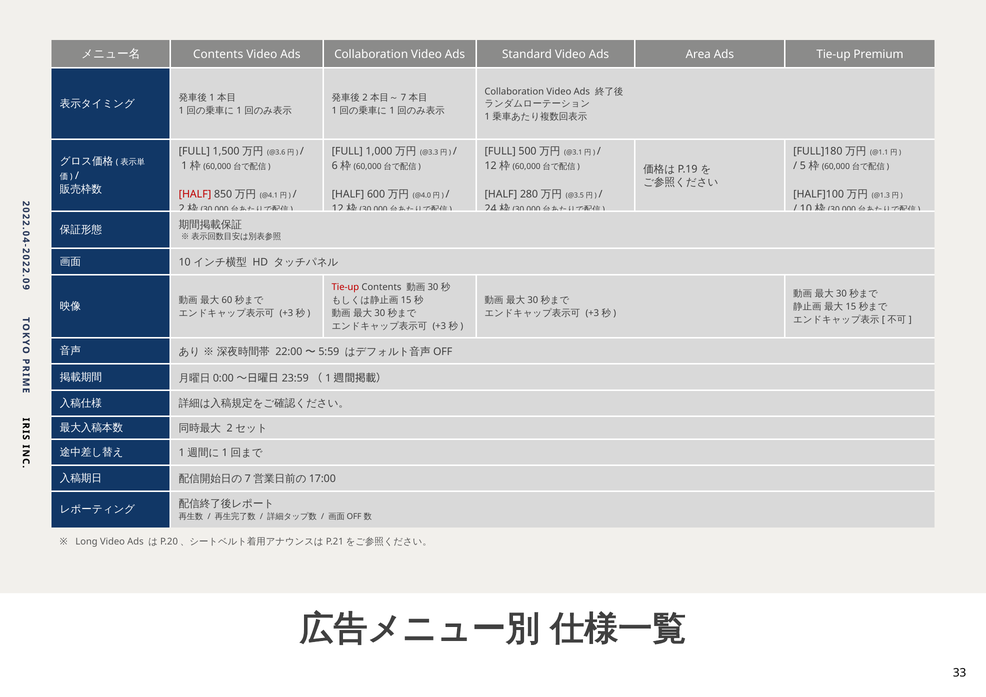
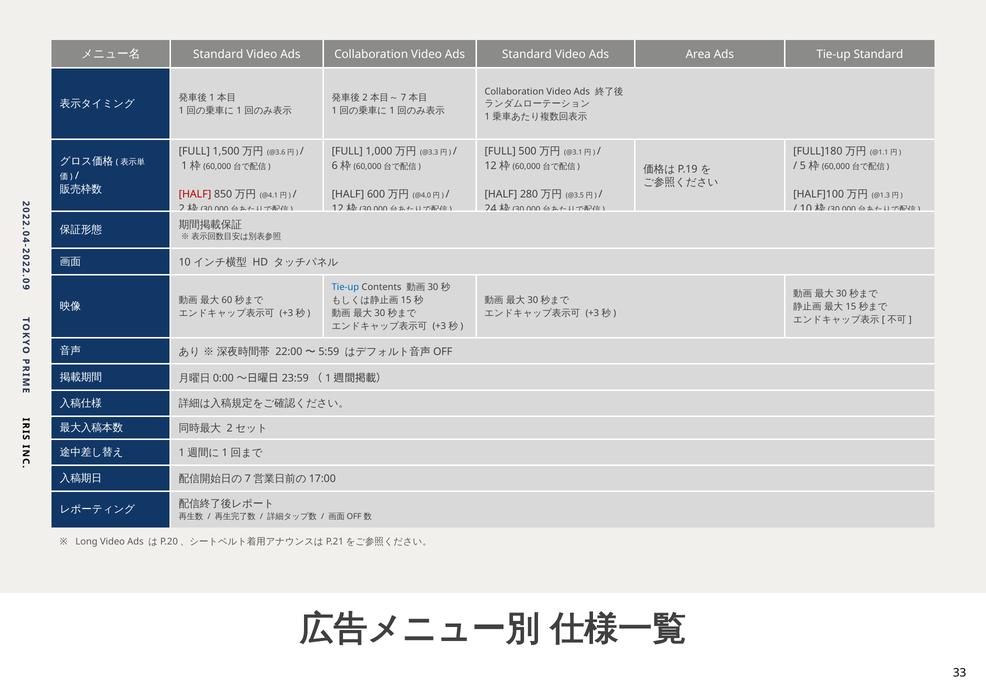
Contents: Contents -> Standard (218, 54)
Tie-up Premium: Premium -> Standard (878, 54)
Tie-up colour: red -> blue (345, 287)
